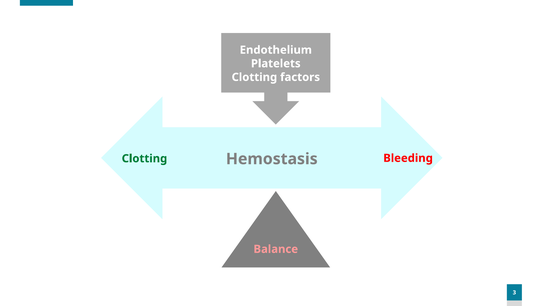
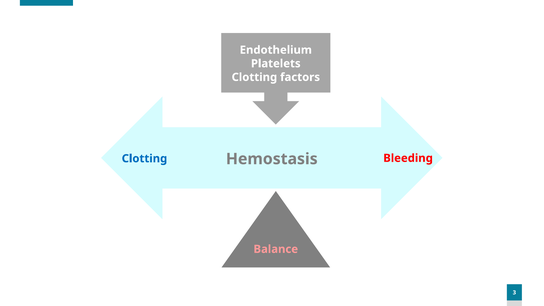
Clotting colour: green -> blue (144, 159)
